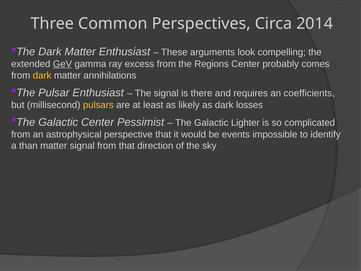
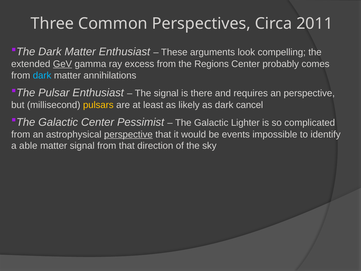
2014: 2014 -> 2011 (315, 24)
dark colour: yellow -> light blue (42, 75)
an coefficients: coefficients -> perspective (309, 93)
losses: losses -> cancel (250, 105)
perspective underline: none -> present (128, 134)
than: than -> able (28, 146)
